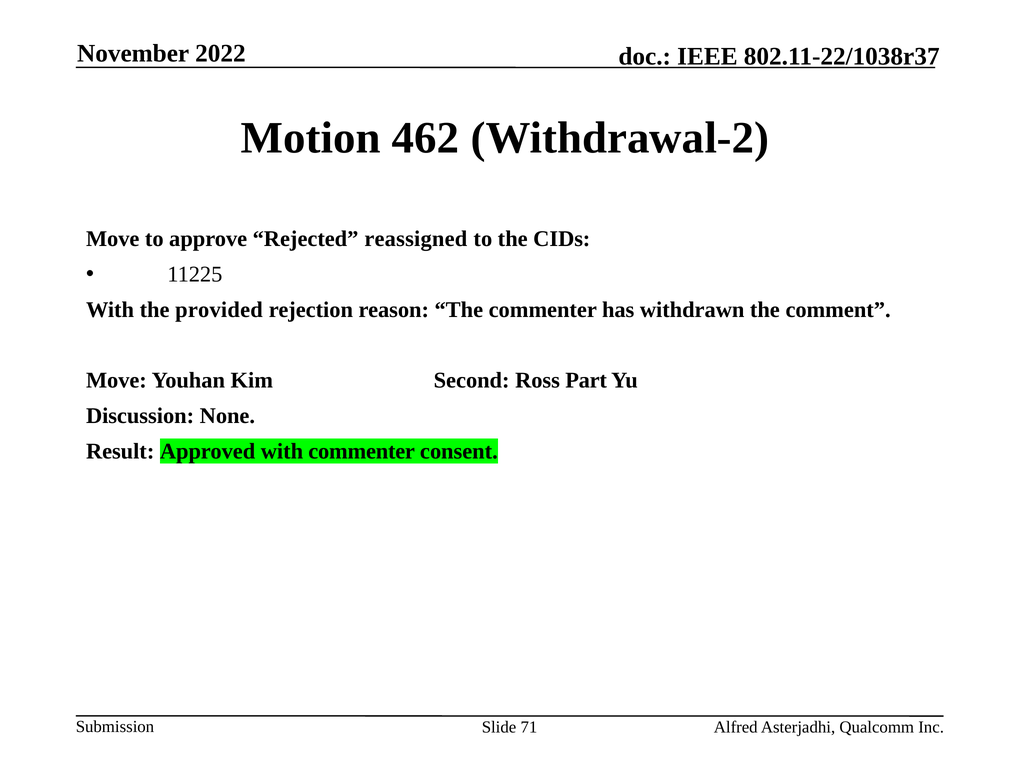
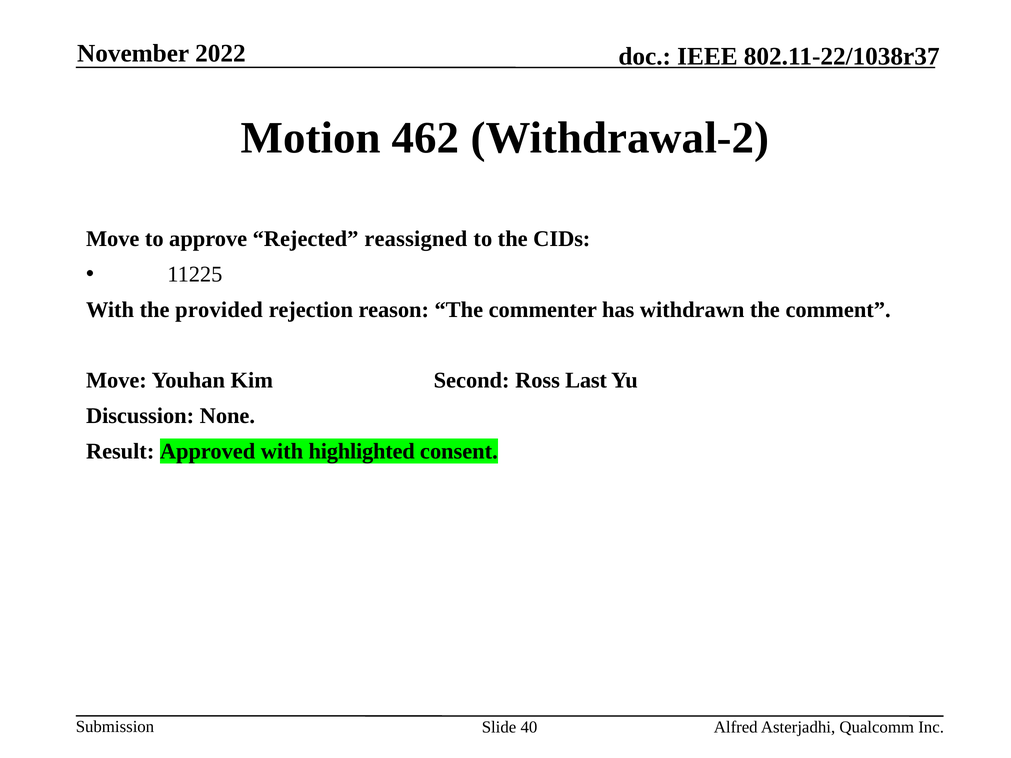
Part: Part -> Last (586, 381)
with commenter: commenter -> highlighted (362, 451)
71: 71 -> 40 (529, 727)
